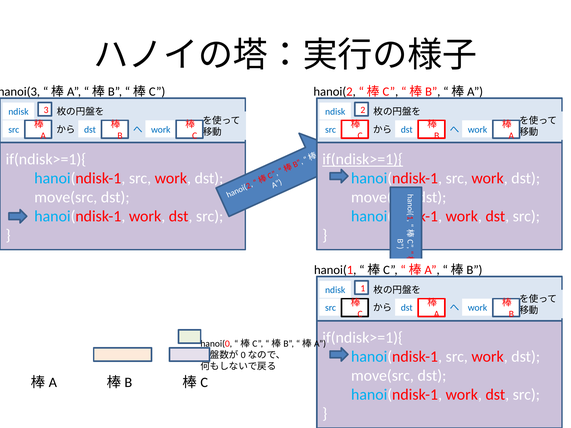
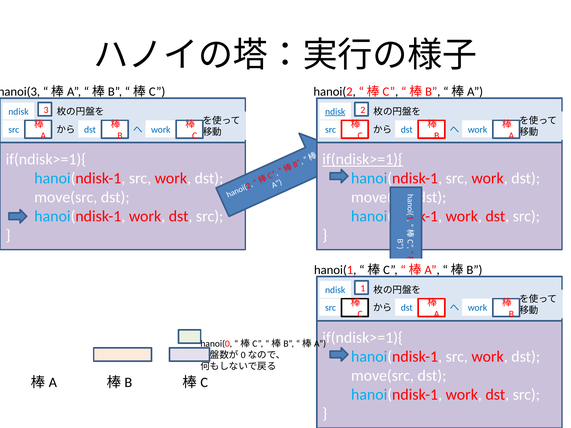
ndisk underline: none -> present (335, 112)
